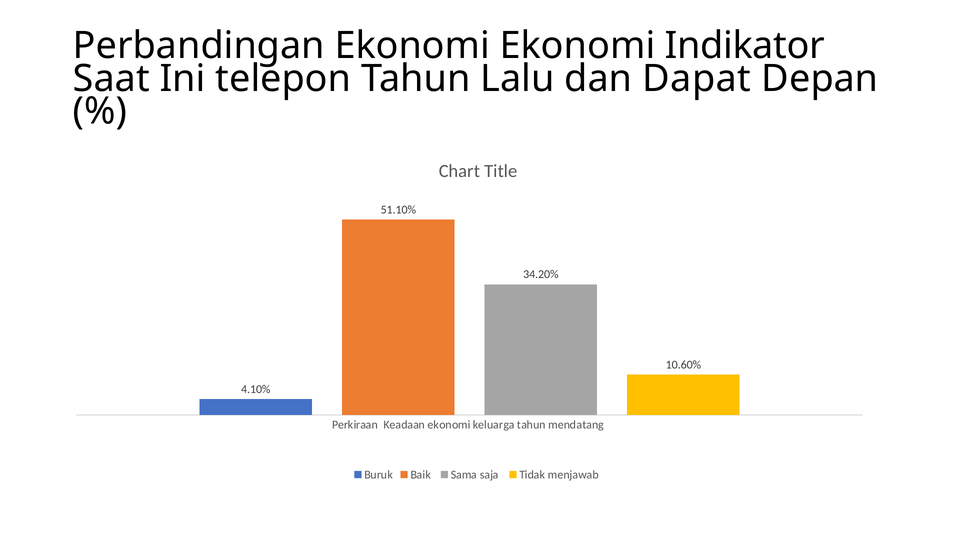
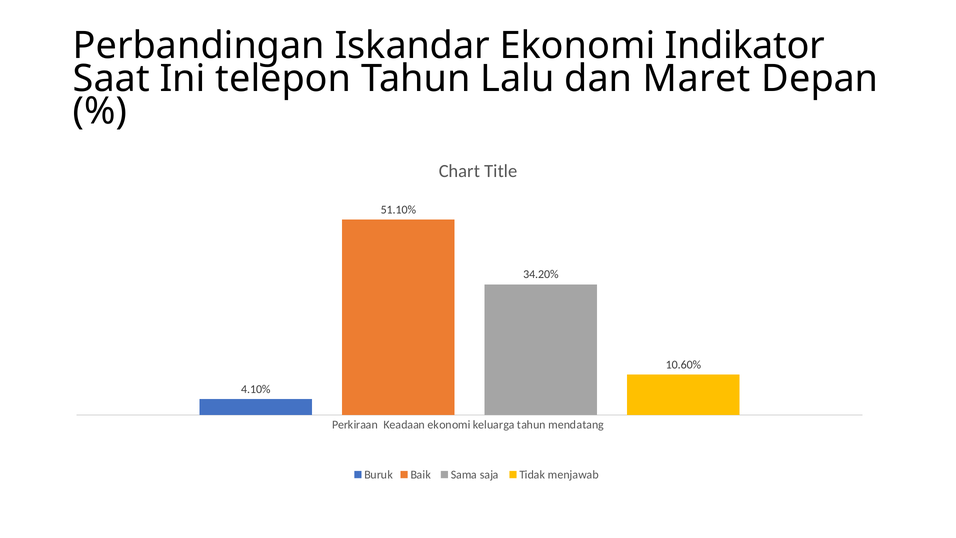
Perbandingan Ekonomi: Ekonomi -> Iskandar (412, 46)
Dapat: Dapat -> Maret (697, 79)
